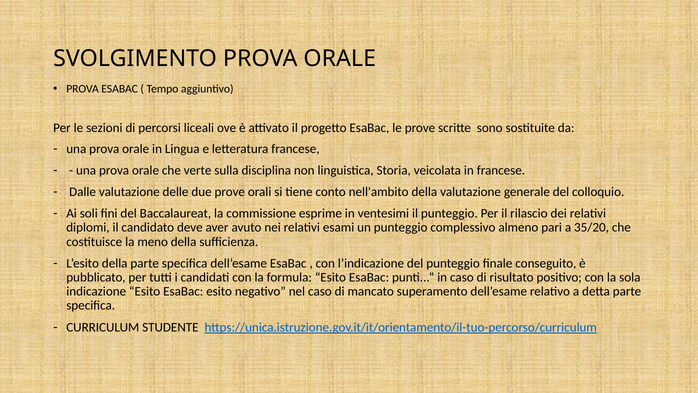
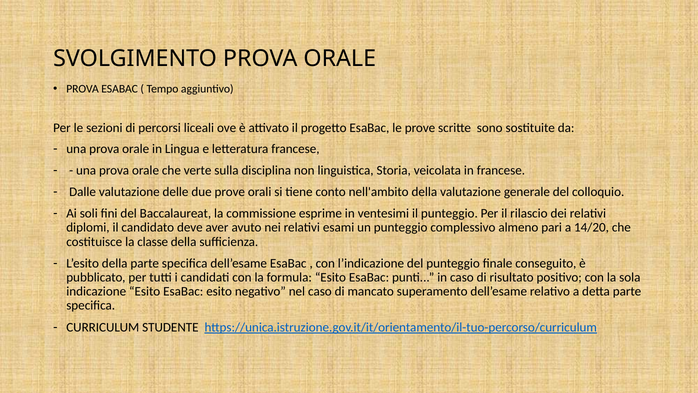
35/20: 35/20 -> 14/20 (591, 227)
meno: meno -> classe (153, 242)
